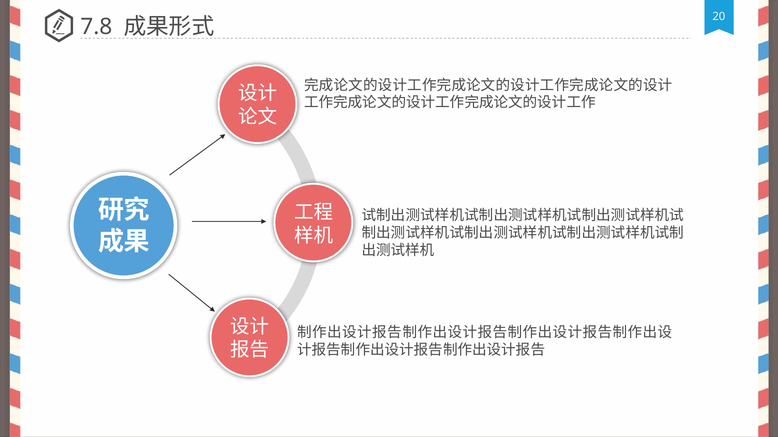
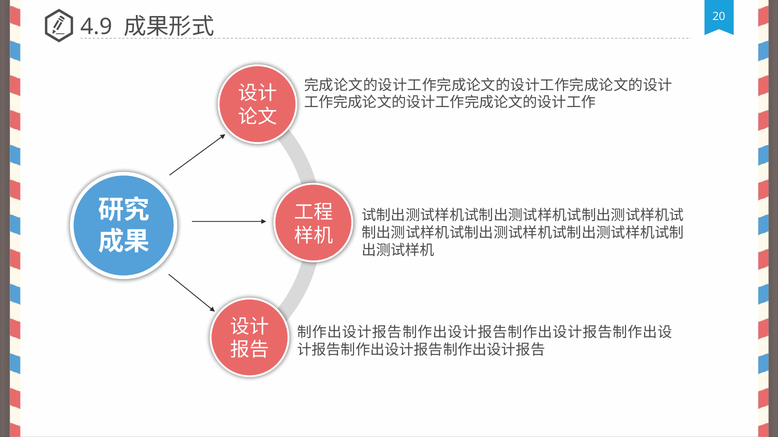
7.8: 7.8 -> 4.9 (96, 27)
